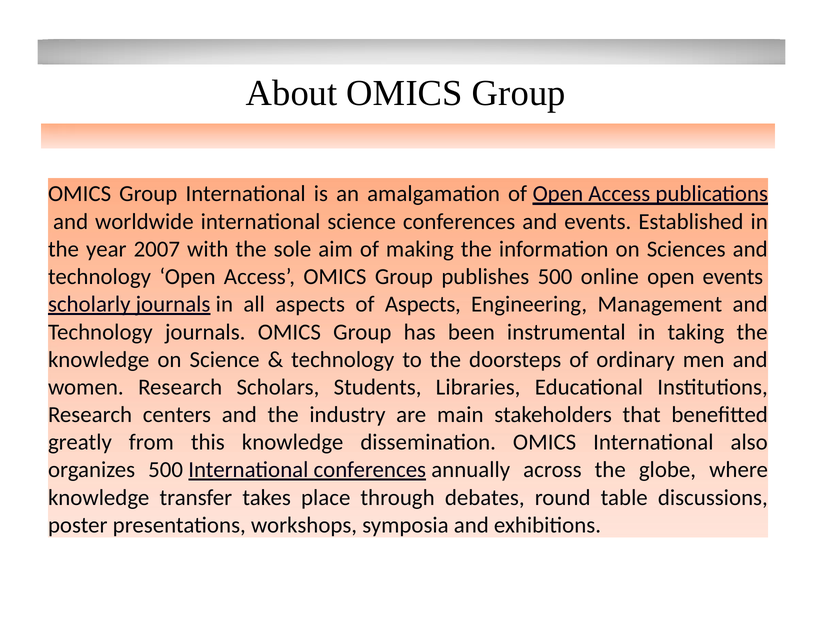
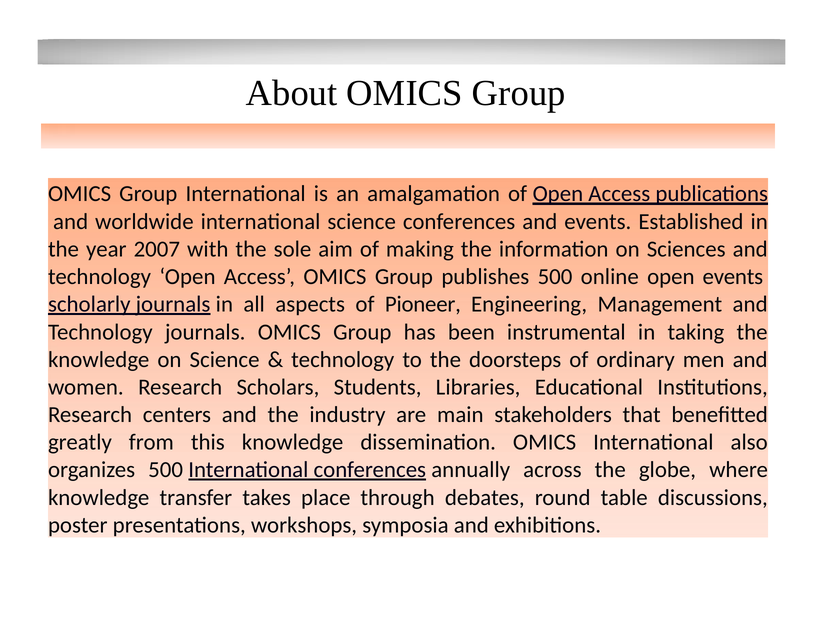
of Aspects: Aspects -> Pioneer (423, 304)
